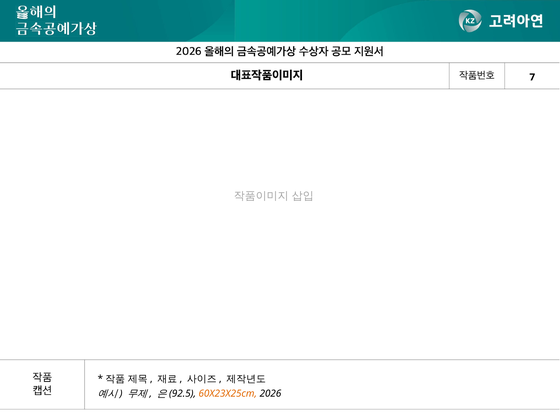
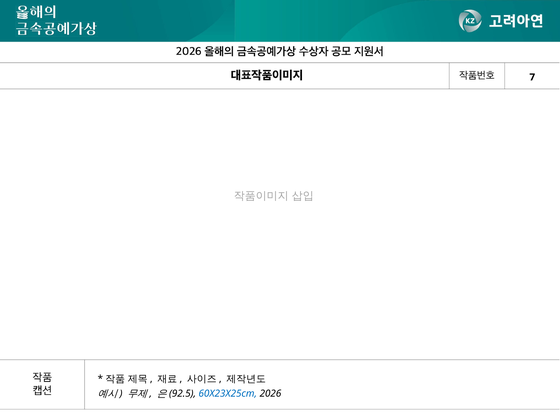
60X23X25cm colour: orange -> blue (228, 394)
